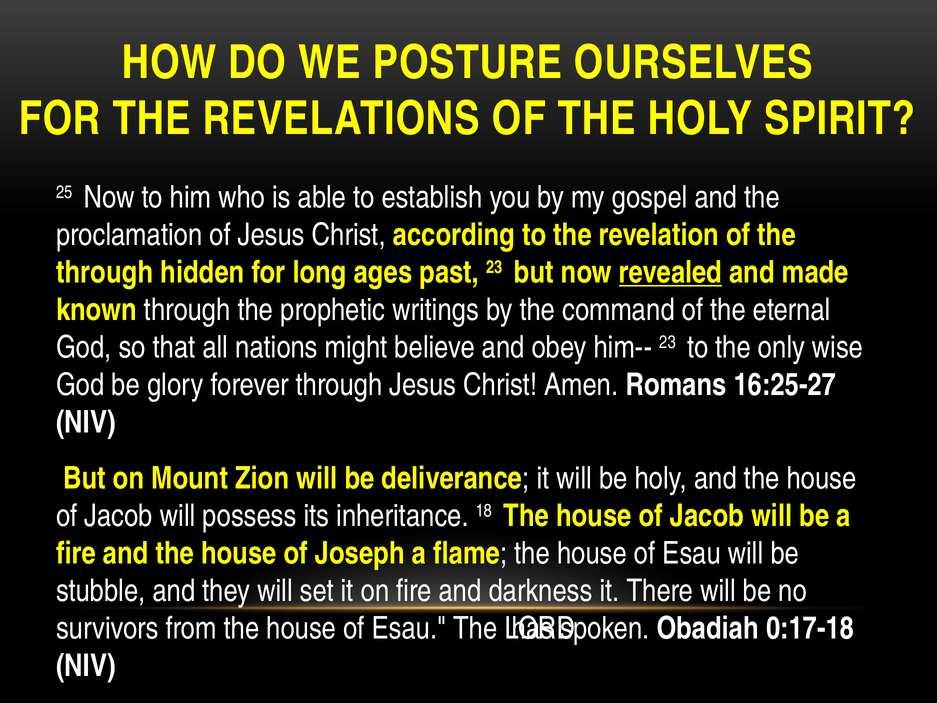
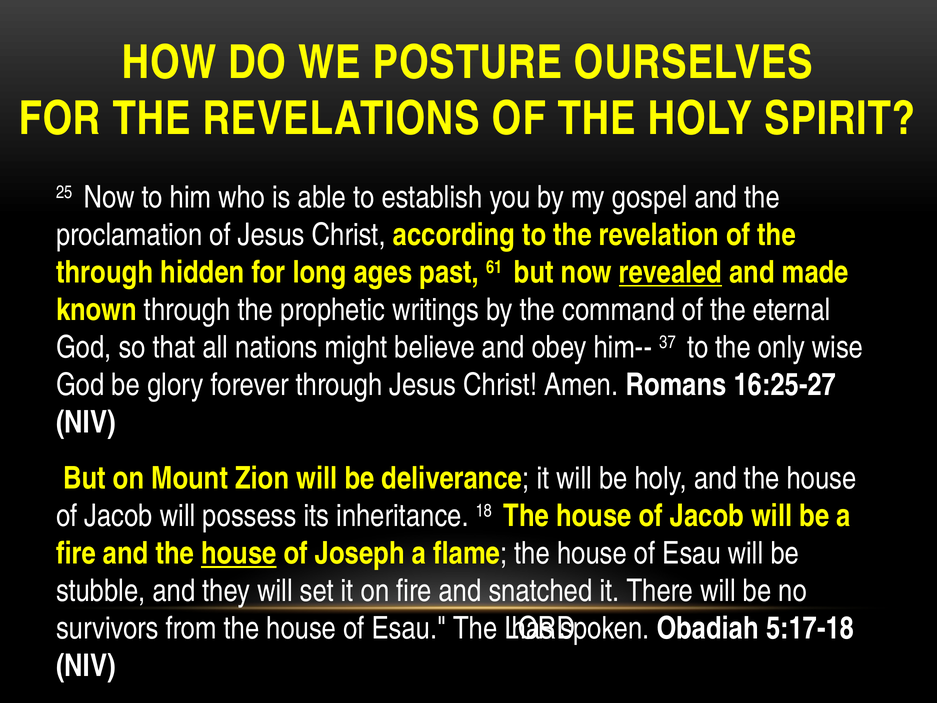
past 23: 23 -> 61 (494, 267)
him-- 23: 23 -> 37 (668, 342)
house underline: none -> present (239, 553)
darkness: darkness -> snatched (540, 591)
0:17-18: 0:17-18 -> 5:17-18 (810, 628)
